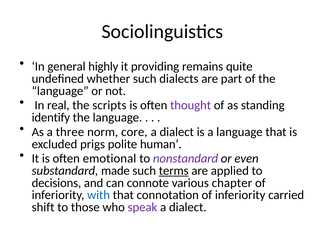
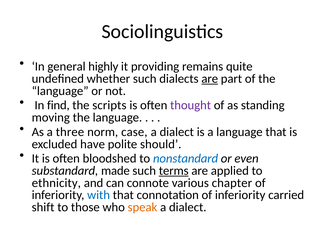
are underline: none -> present (210, 79)
real: real -> find (58, 105)
identify: identify -> moving (51, 117)
core: core -> case (134, 132)
prigs: prigs -> have (93, 144)
human: human -> should (161, 144)
emotional: emotional -> bloodshed (110, 158)
nonstandard colour: purple -> blue (186, 158)
decisions: decisions -> ethnicity (56, 183)
speak colour: purple -> orange (142, 207)
